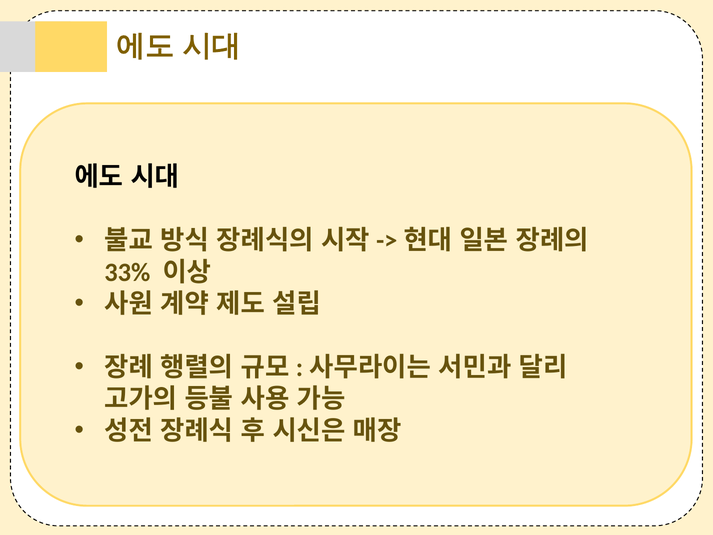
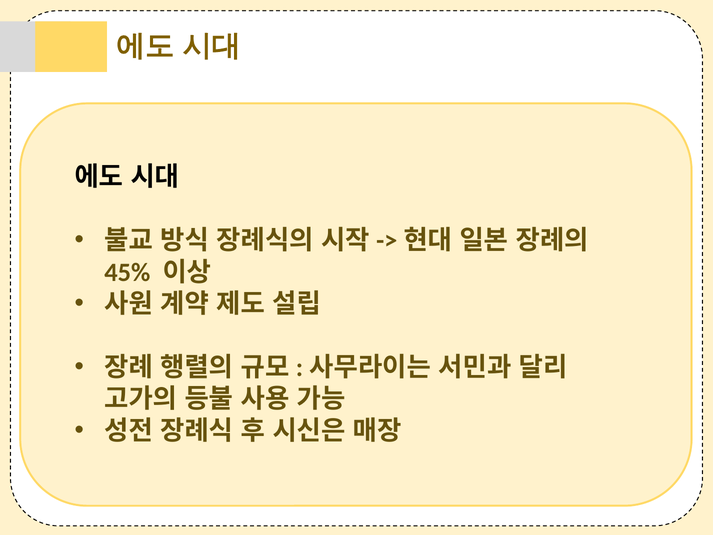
33%: 33% -> 45% (127, 272)
